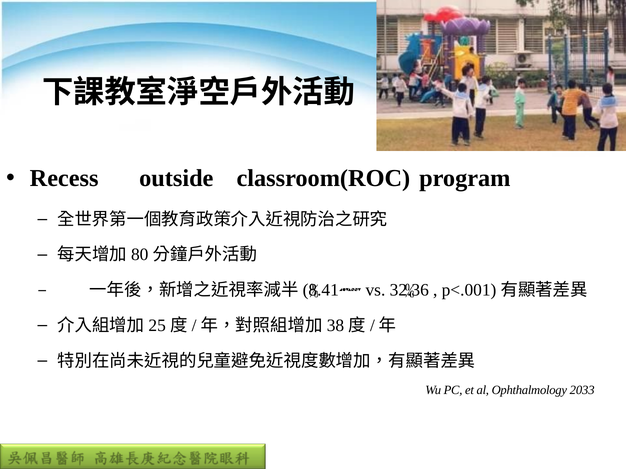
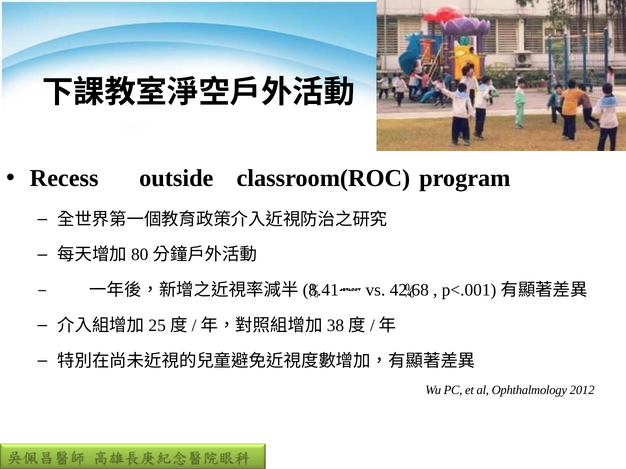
32.36: 32.36 -> 42.68 (409, 291)
2033: 2033 -> 2012 (582, 390)
